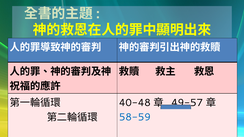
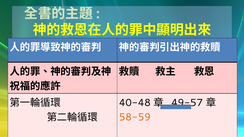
58-59 colour: blue -> orange (135, 117)
